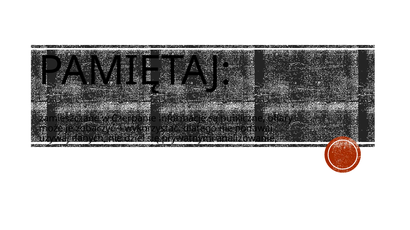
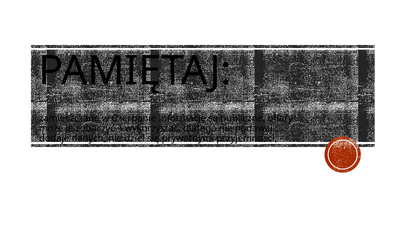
używaj: używaj -> dodaje (54, 139)
analizowanie: analizowanie -> przyjemności (247, 139)
